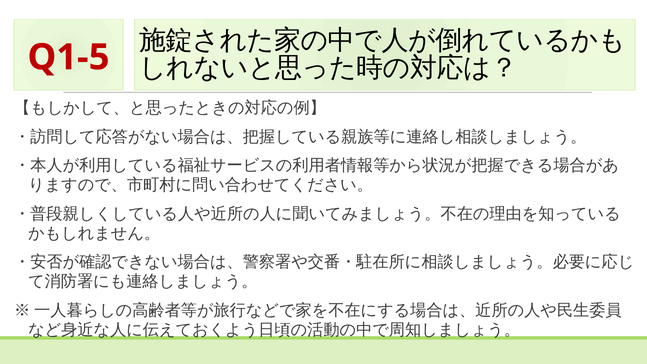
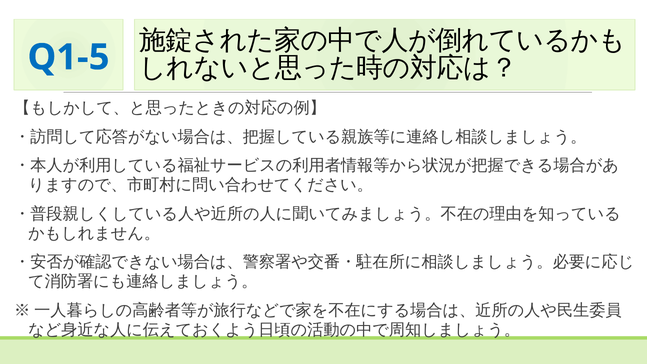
Q1-5 colour: red -> blue (69, 57)
